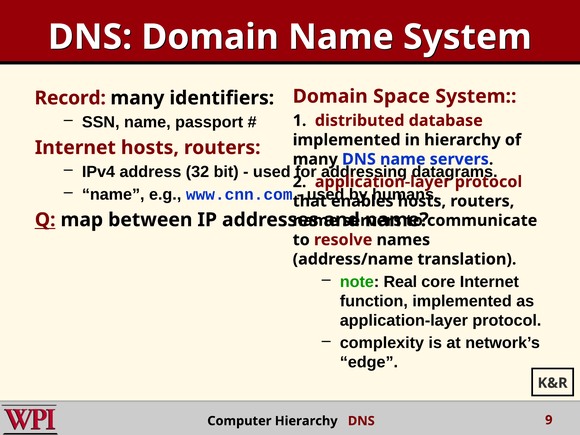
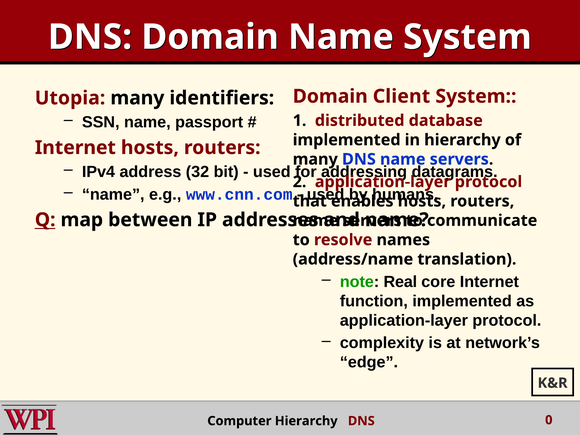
Space: Space -> Client (401, 96)
Record: Record -> Utopia (70, 98)
9: 9 -> 0 (549, 420)
